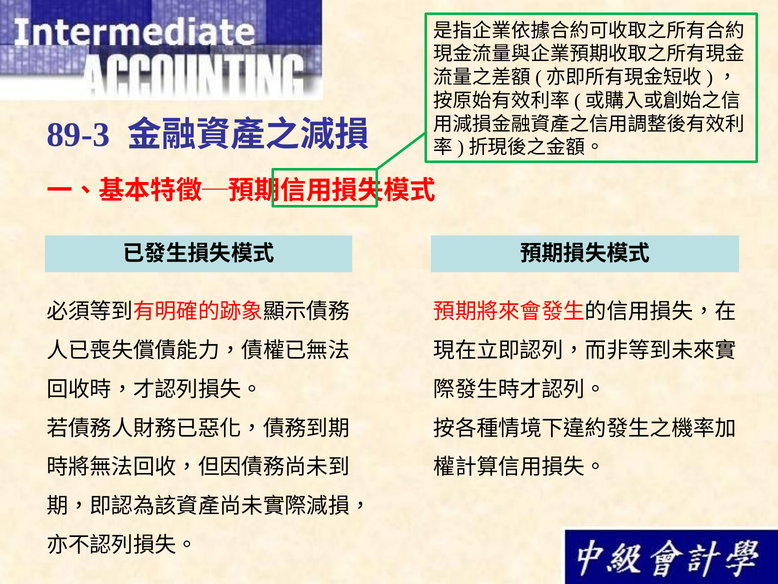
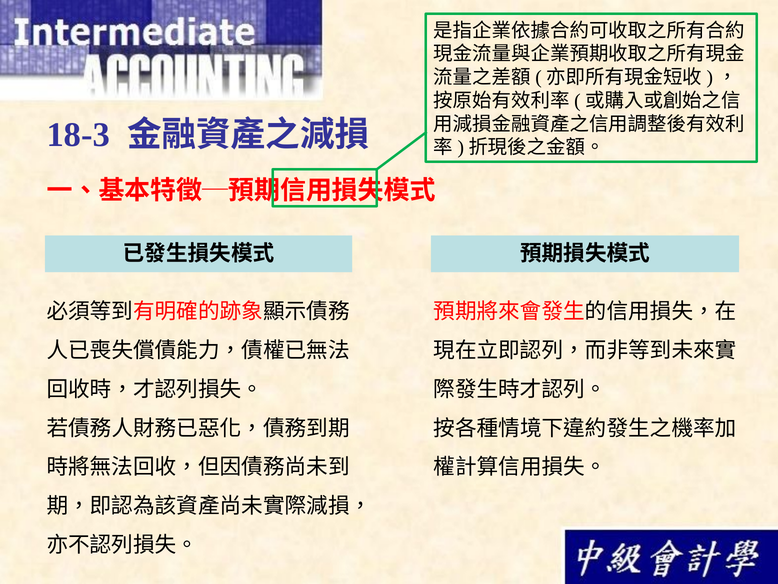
89-3: 89-3 -> 18-3 (78, 135)
